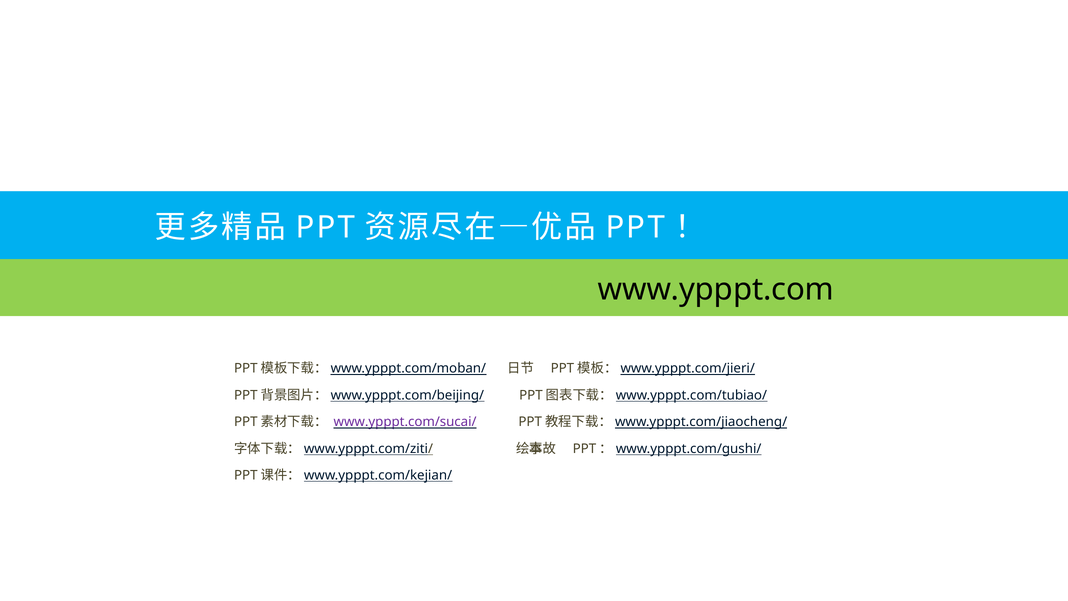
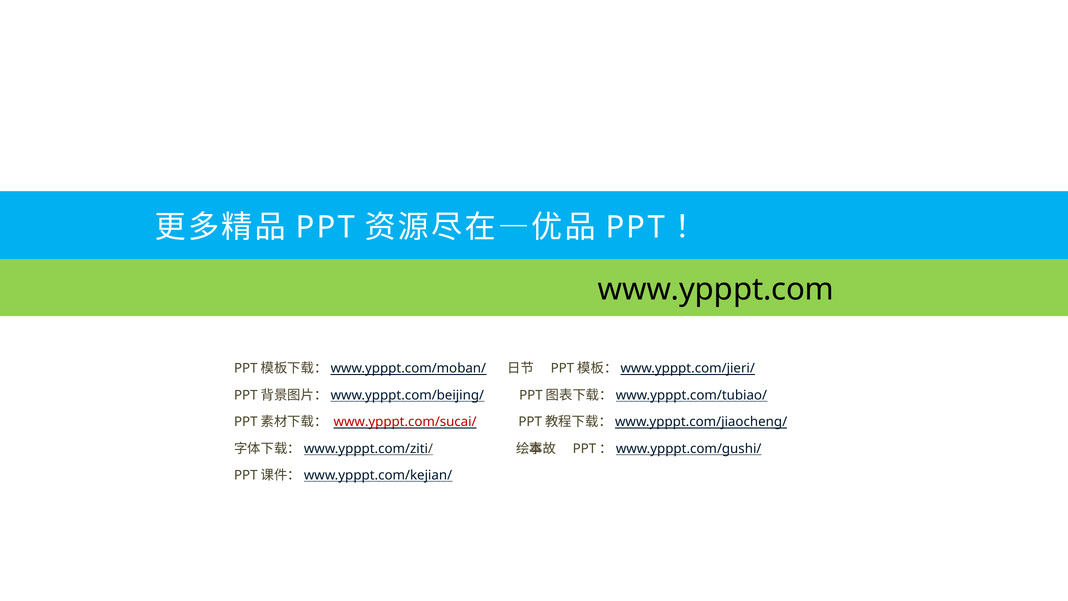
www.ypppt.com/sucai/ colour: purple -> red (405, 422)
